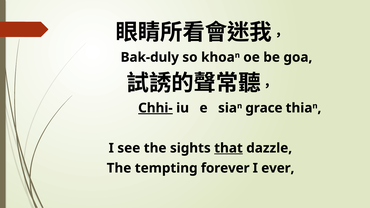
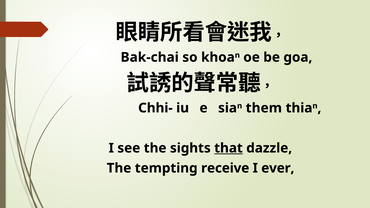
Bak-duly: Bak-duly -> Bak-chai (150, 57)
Chhi- underline: present -> none (155, 108)
grace: grace -> them (264, 108)
forever: forever -> receive (225, 168)
